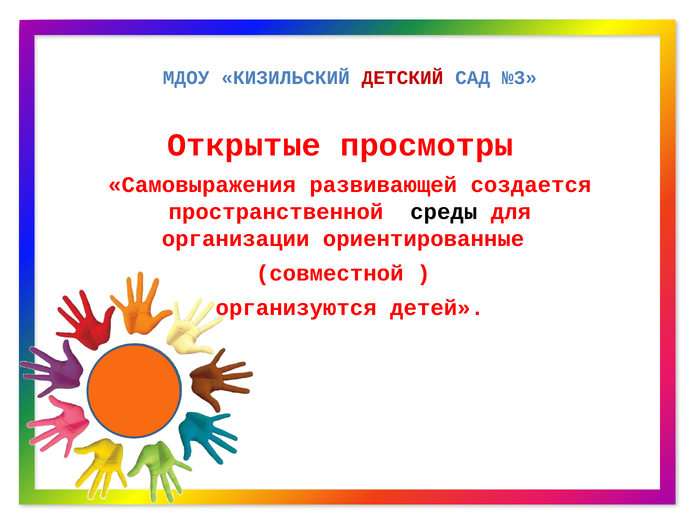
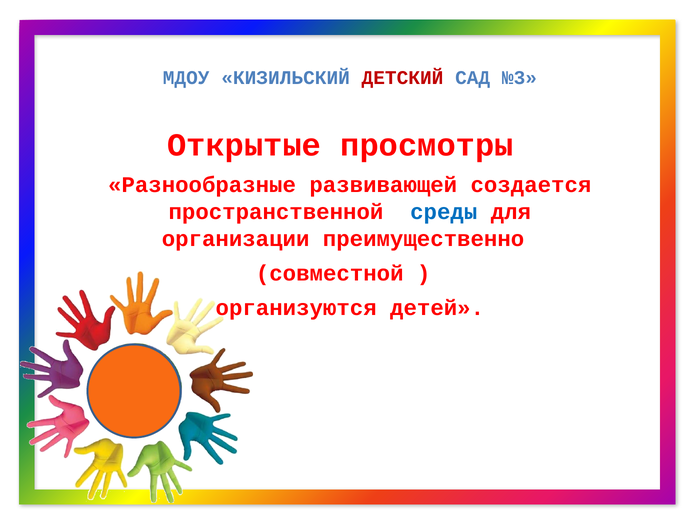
Самовыражения: Самовыражения -> Разнообразные (202, 185)
среды colour: black -> blue (444, 212)
ориентированные: ориентированные -> преимущественно (424, 239)
